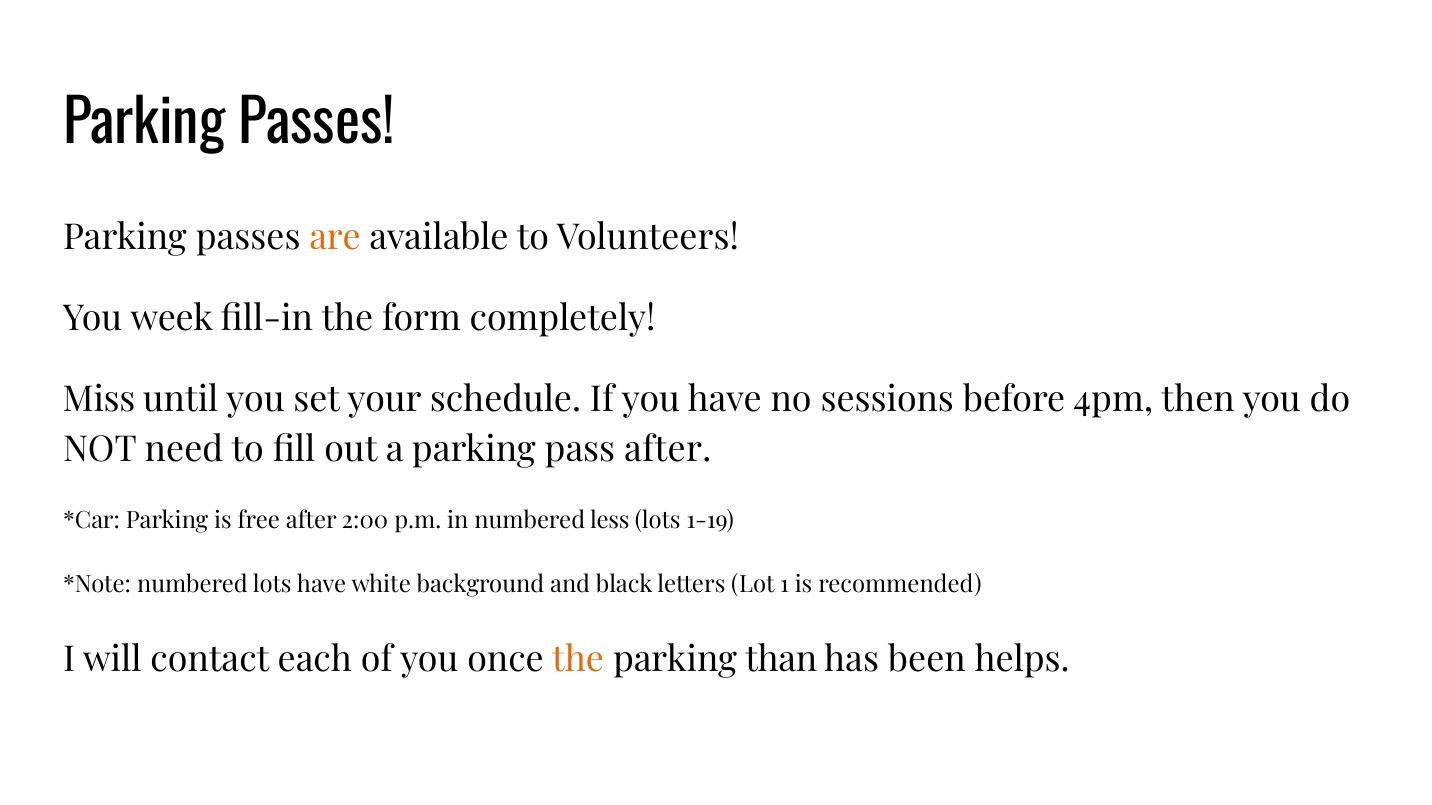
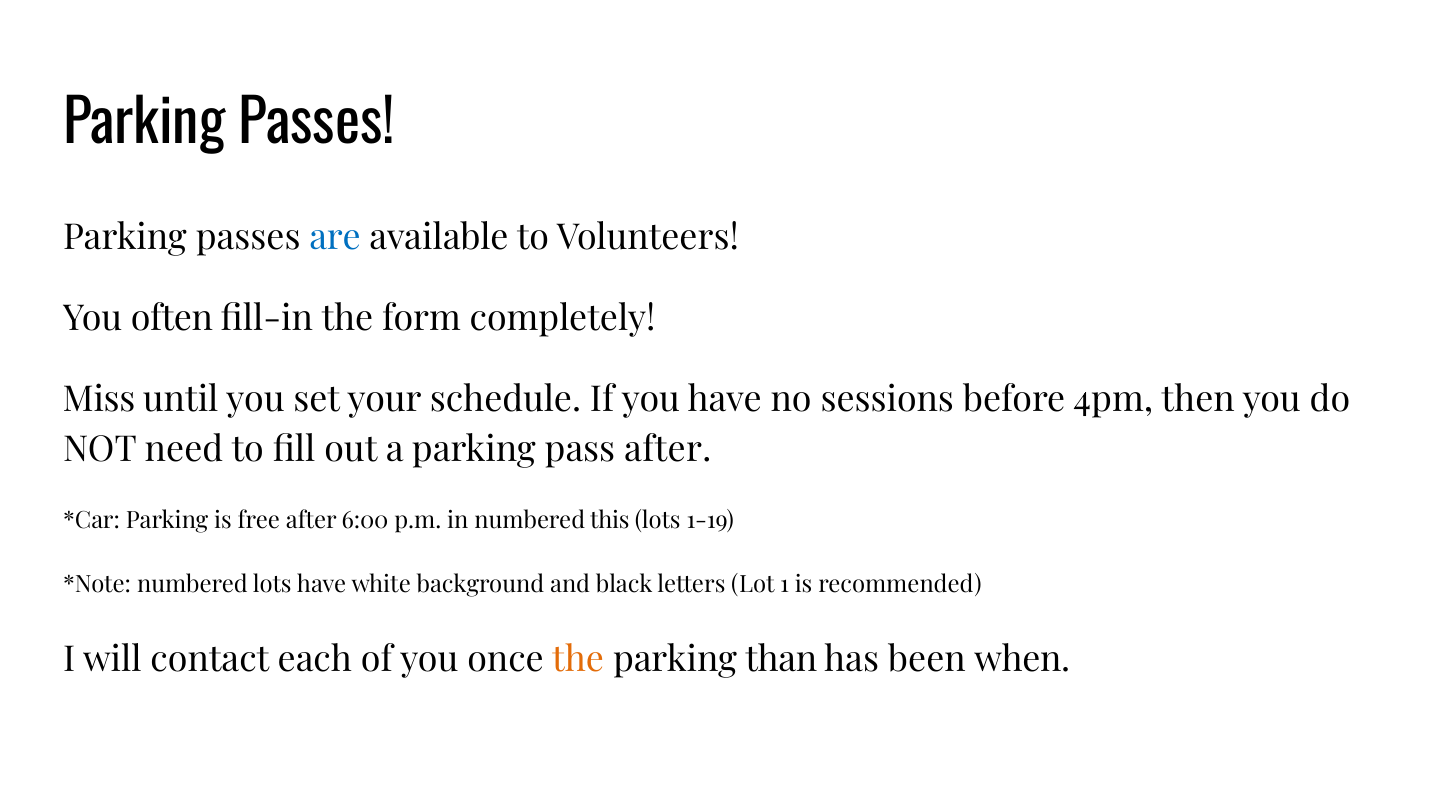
are colour: orange -> blue (335, 238)
week: week -> often (172, 319)
2:00: 2:00 -> 6:00 (365, 521)
less: less -> this (610, 521)
helps: helps -> when (1022, 660)
